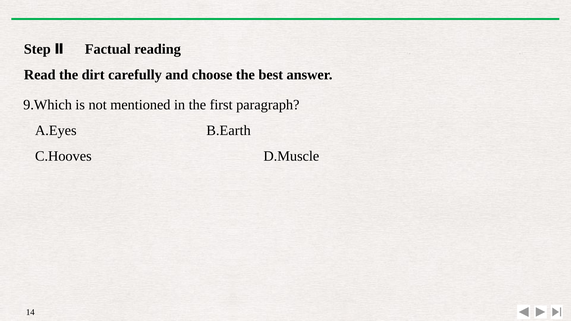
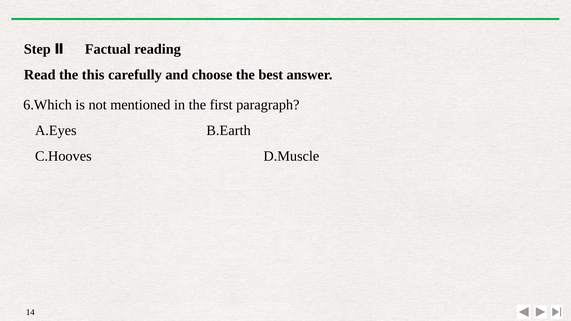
dirt: dirt -> this (93, 75)
9.Which: 9.Which -> 6.Which (48, 105)
